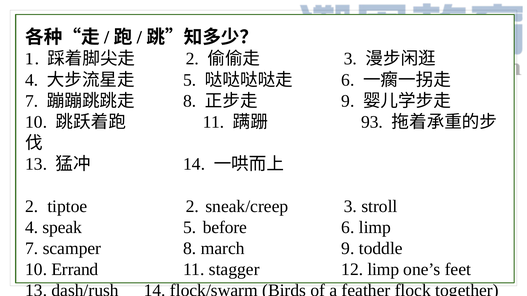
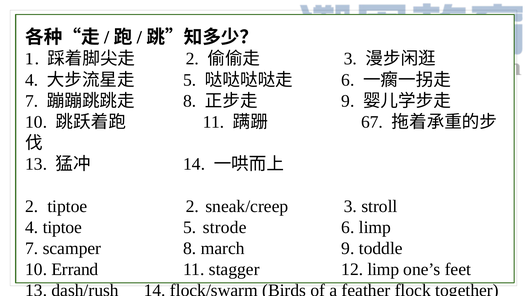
93: 93 -> 67 (372, 122)
4 speak: speak -> tiptoe (62, 228)
before: before -> strode (225, 228)
